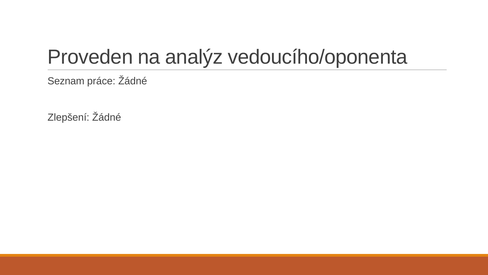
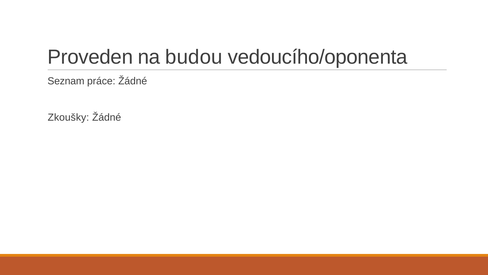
analýz: analýz -> budou (194, 57)
Zlepšení: Zlepšení -> Zkoušky (68, 117)
